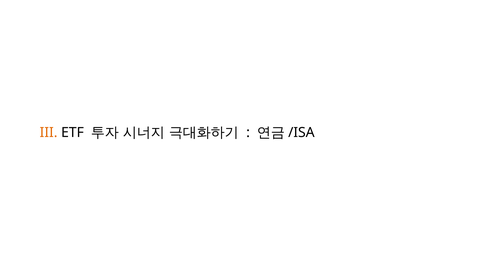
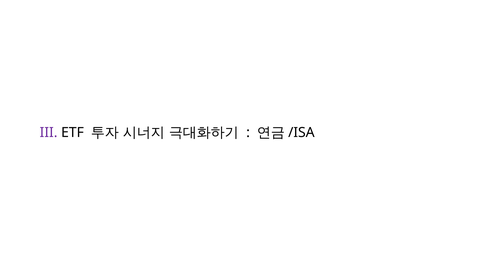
III colour: orange -> purple (49, 133)
